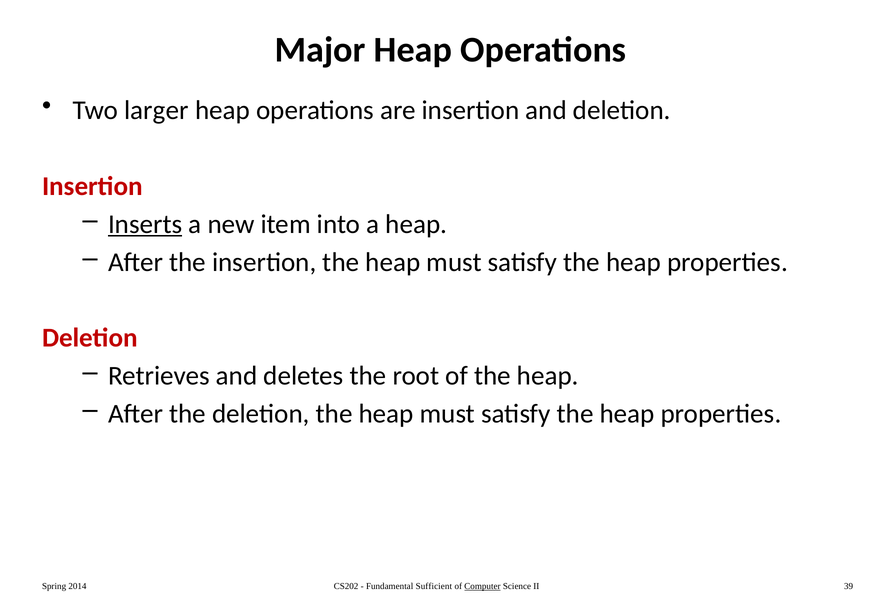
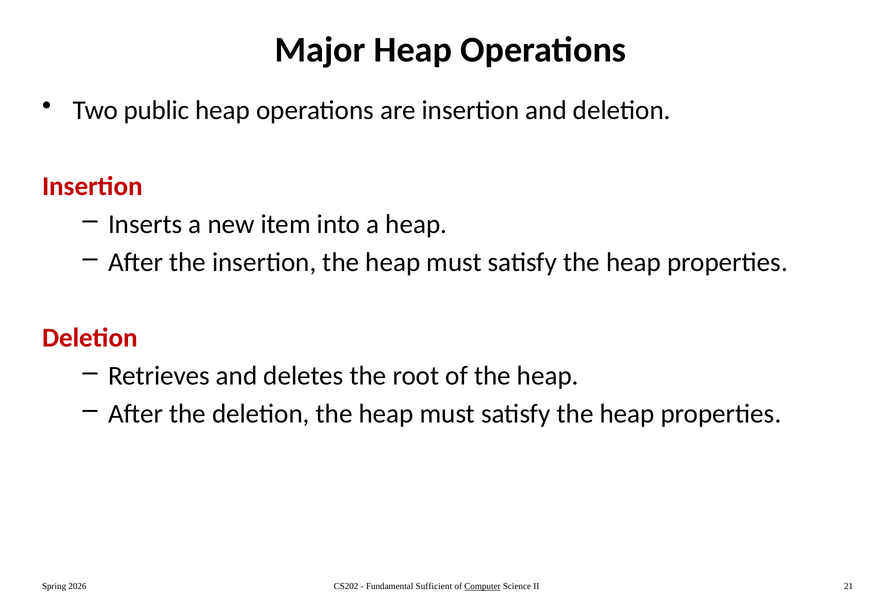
larger: larger -> public (157, 110)
Inserts underline: present -> none (145, 224)
2014: 2014 -> 2026 (77, 586)
39: 39 -> 21 (849, 586)
